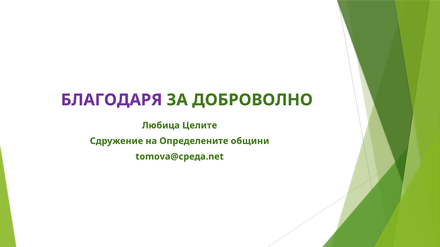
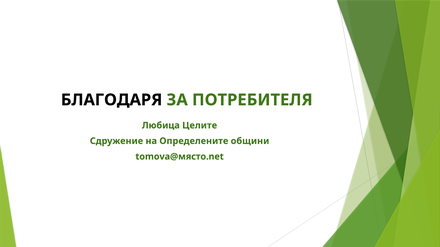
БЛАГОДАРЯ colour: purple -> black (112, 100)
ДОБРОВОЛНО: ДОБРОВОЛНО -> ПОТРЕБИТЕЛЯ (252, 100)
tomova@среда.net: tomova@среда.net -> tomova@място.net (180, 157)
